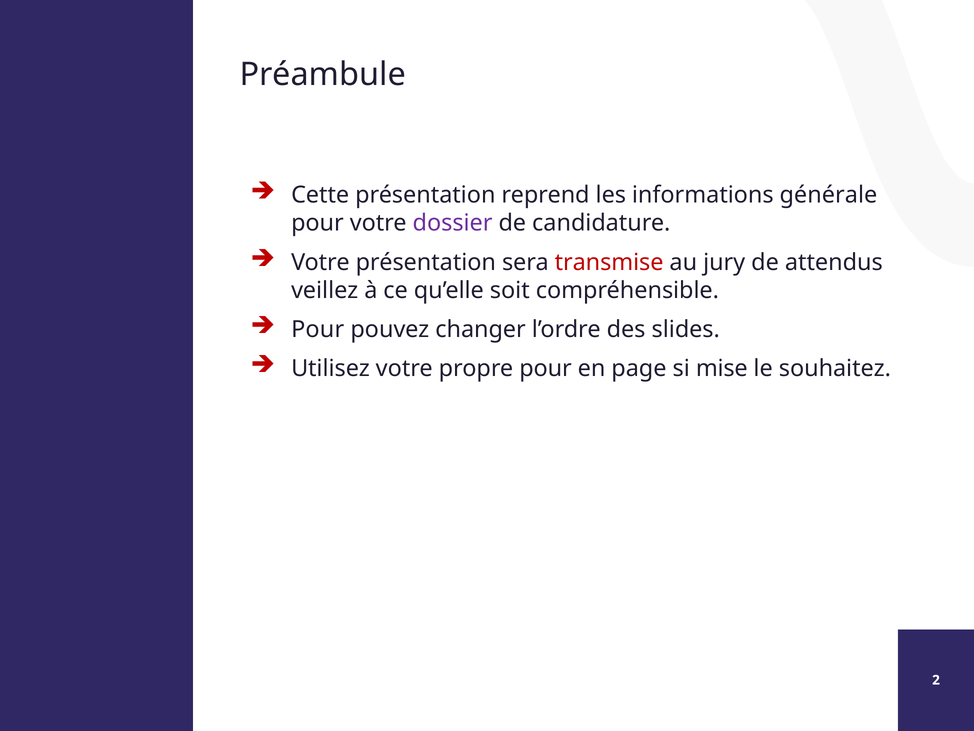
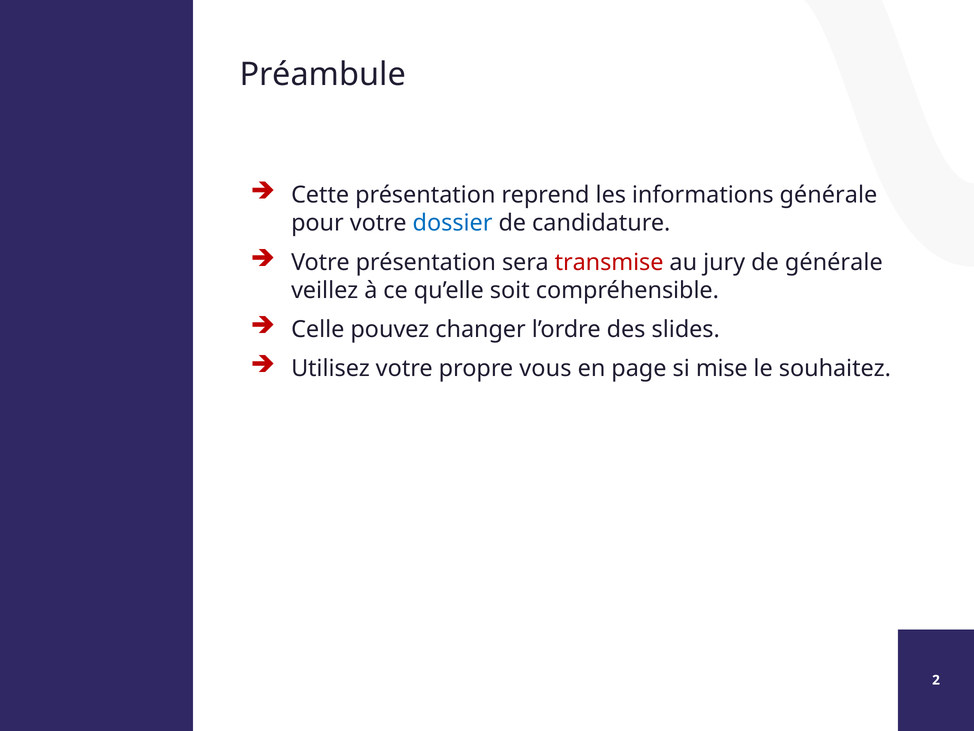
dossier colour: purple -> blue (453, 223)
de attendus: attendus -> générale (834, 262)
Pour: Pour -> Celle (318, 329)
propre pour: pour -> vous (545, 368)
